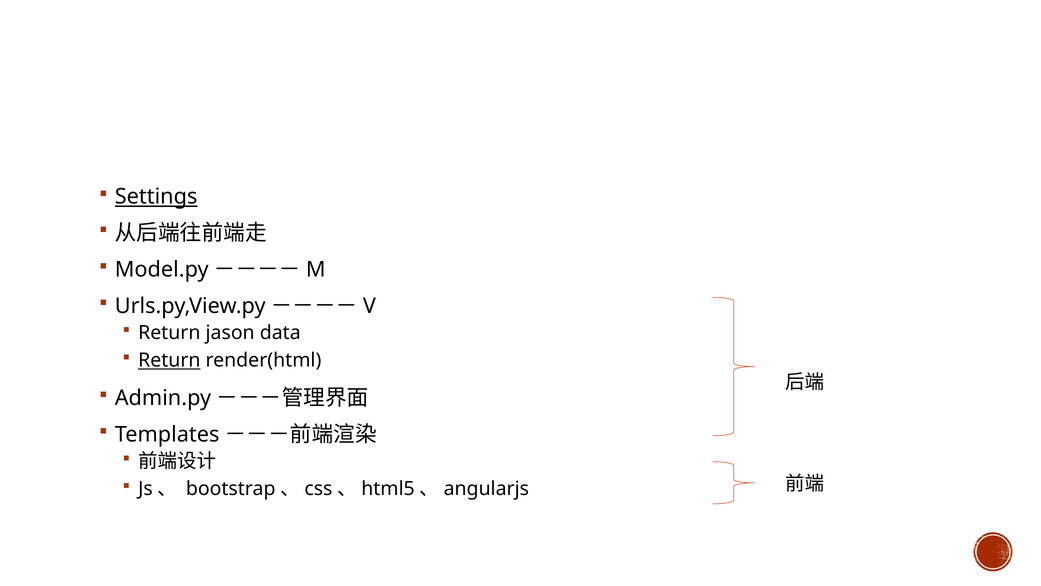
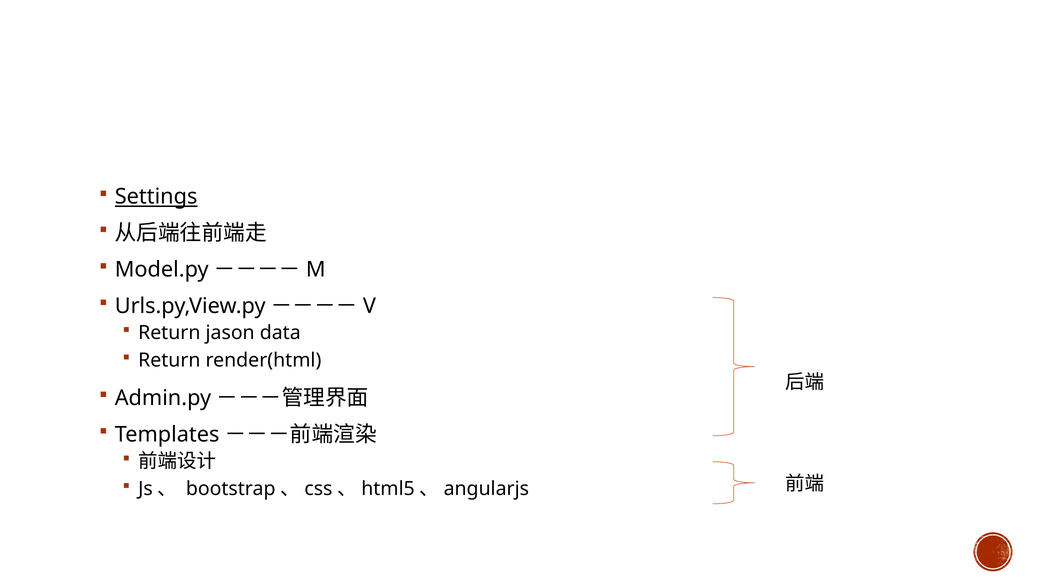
Return underline: present -> none (169, 360)
